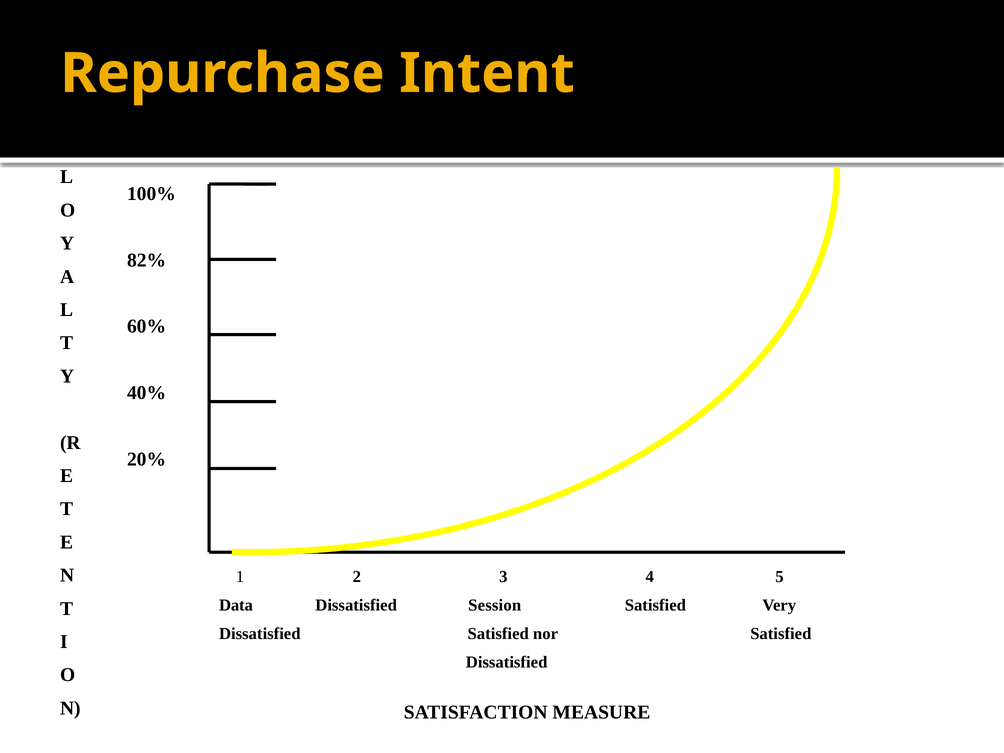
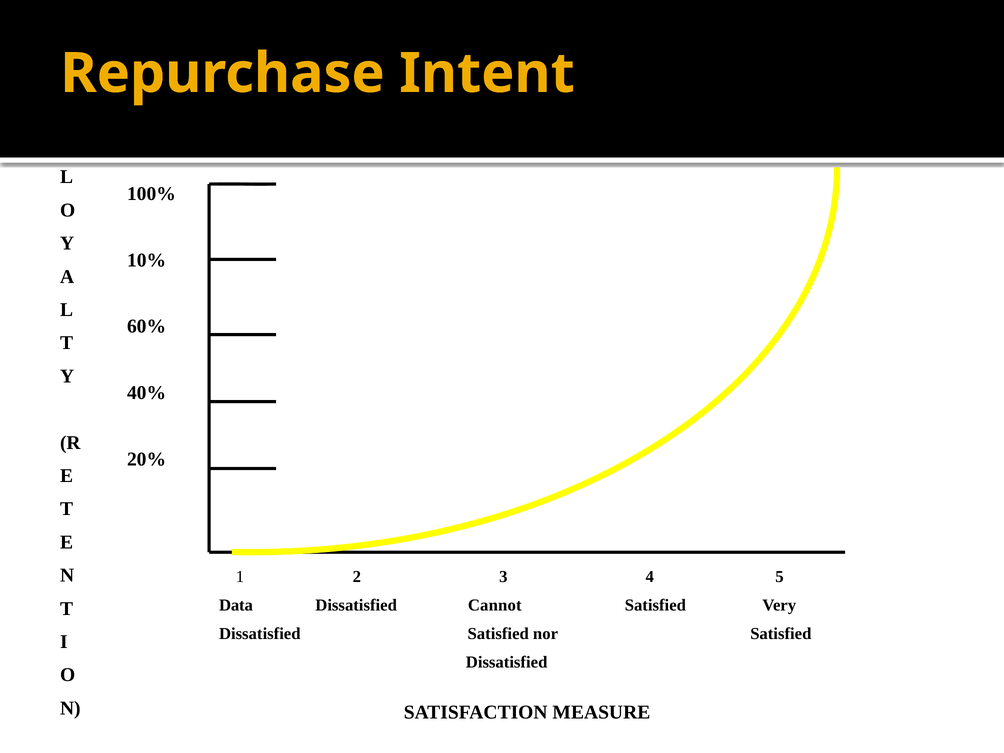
82%: 82% -> 10% (147, 260)
Session: Session -> Cannot (495, 605)
